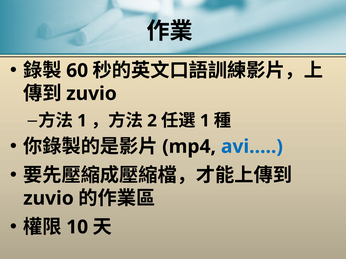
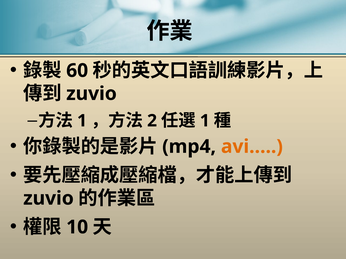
avi… colour: blue -> orange (252, 147)
